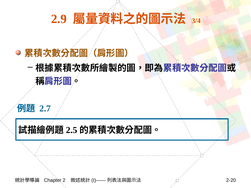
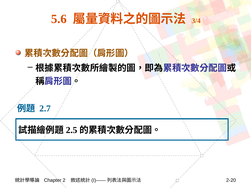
2.9: 2.9 -> 5.6 (59, 19)
